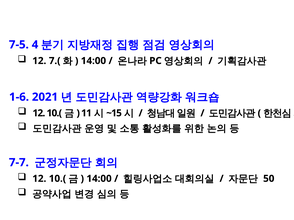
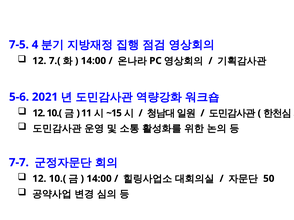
1-6: 1-6 -> 5-6 (19, 97)
